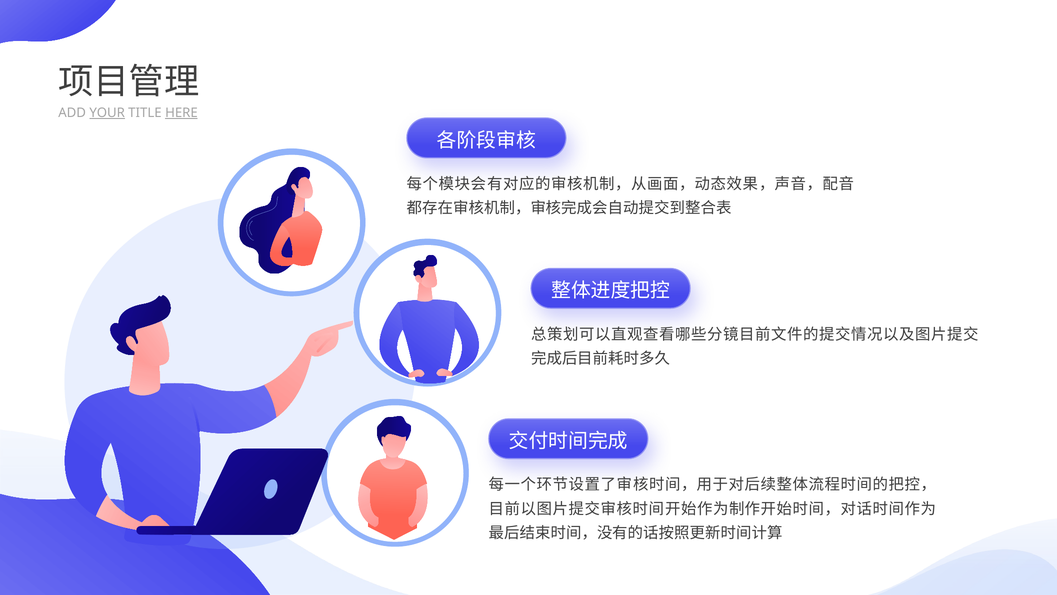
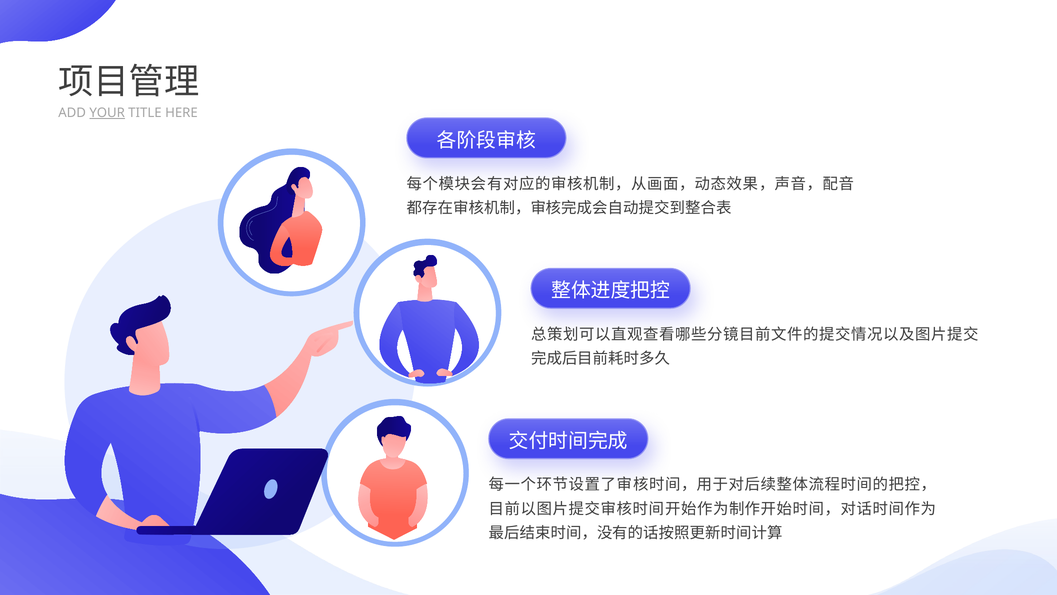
HERE underline: present -> none (181, 113)
